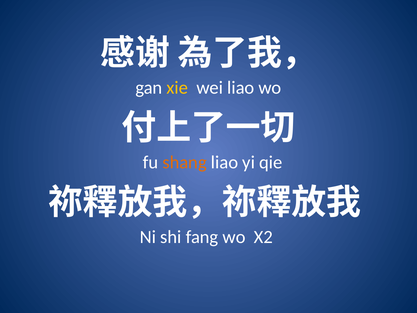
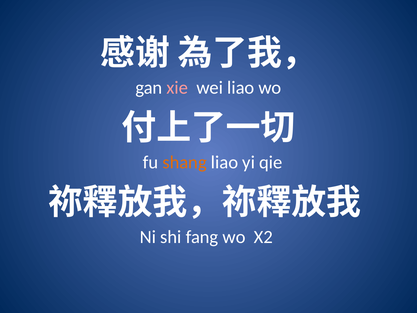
xie colour: yellow -> pink (177, 88)
